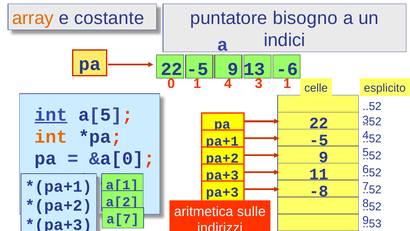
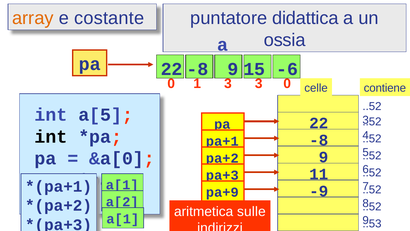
bisogno: bisogno -> didattica (305, 18)
indici: indici -> ossia (285, 40)
-5: -5 -> -8 (198, 69)
13: 13 -> 15 (254, 69)
1 4: 4 -> 3 (228, 84)
3 1: 1 -> 0 (287, 84)
esplicito: esplicito -> contiene (385, 88)
int underline: present -> none (51, 115)
int colour: orange -> black (51, 137)
-5: -5 -> -8 (319, 140)
-8: -8 -> -9 (319, 191)
pa+3: pa+3 -> pa+9 (222, 192)
a[7: a[7 -> a[1 (123, 219)
